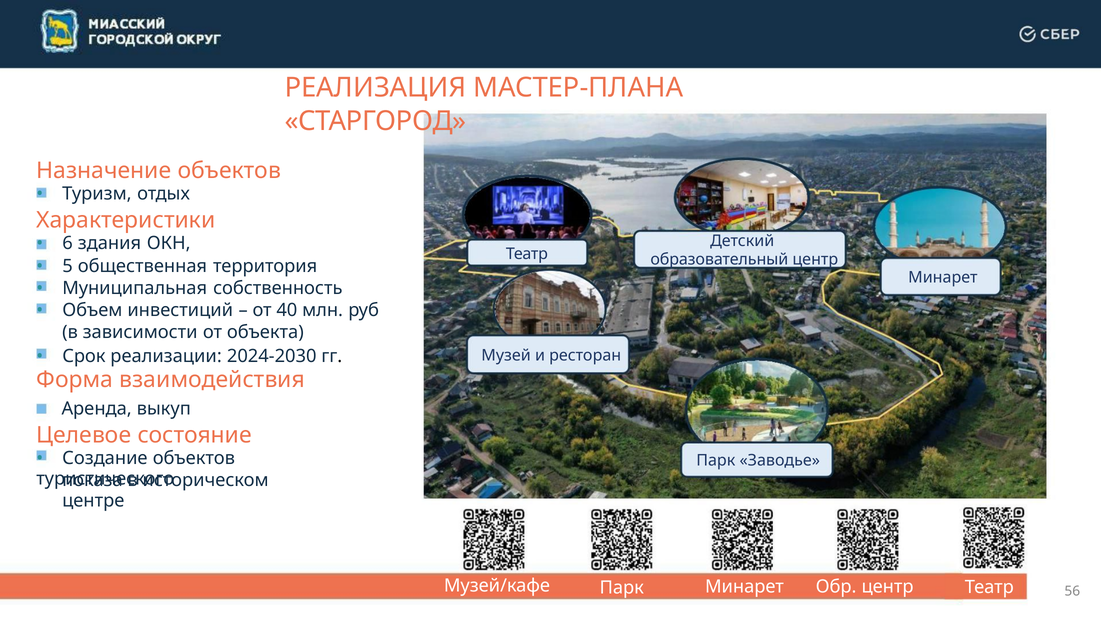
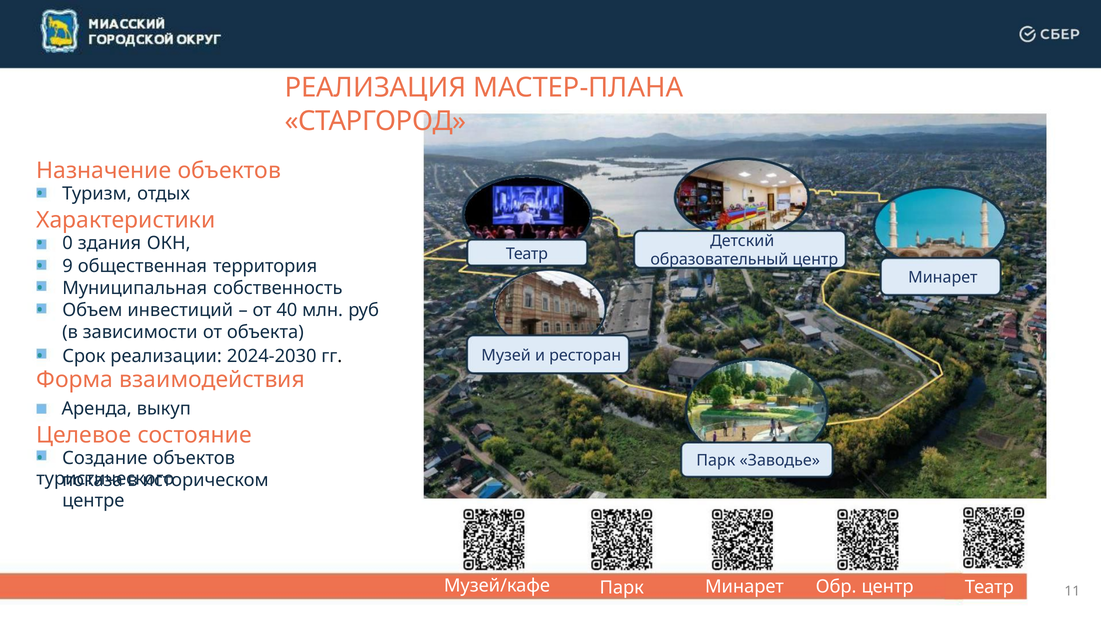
6: 6 -> 0 (67, 244)
5: 5 -> 9 (67, 266)
56: 56 -> 11 (1072, 592)
